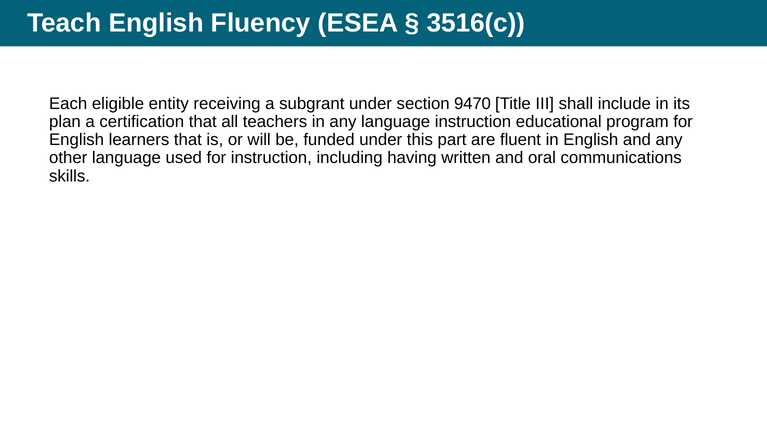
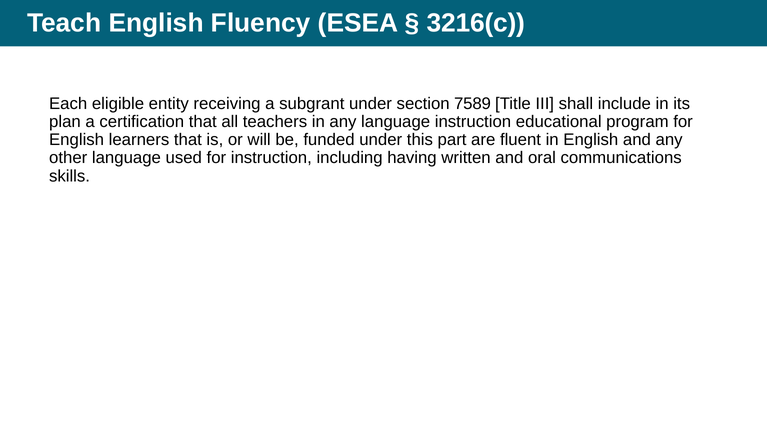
3516(c: 3516(c -> 3216(c (476, 23)
9470: 9470 -> 7589 (472, 104)
